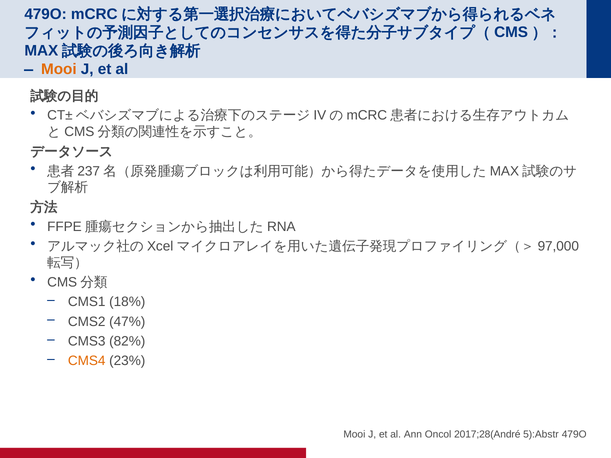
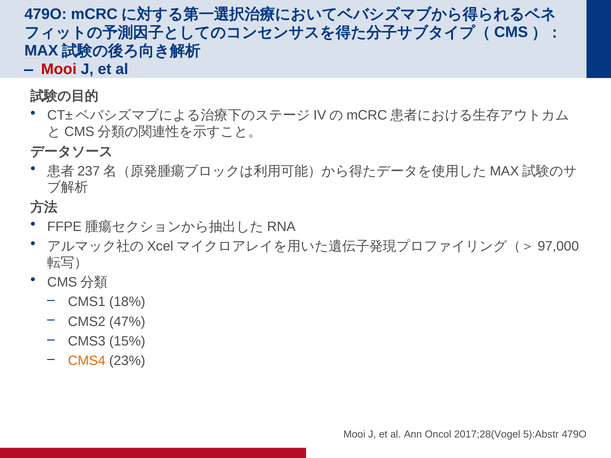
Mooi colour: orange -> red (59, 69)
82%: 82% -> 15% (127, 341)
2017;28(André: 2017;28(André -> 2017;28(Vogel (487, 434)
